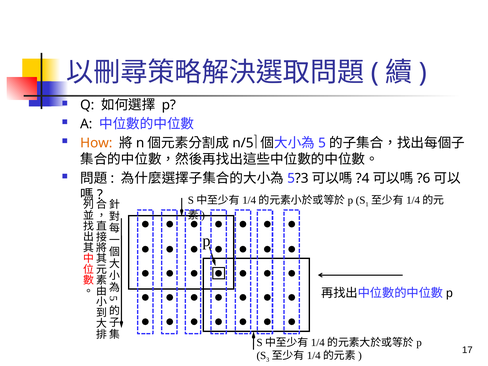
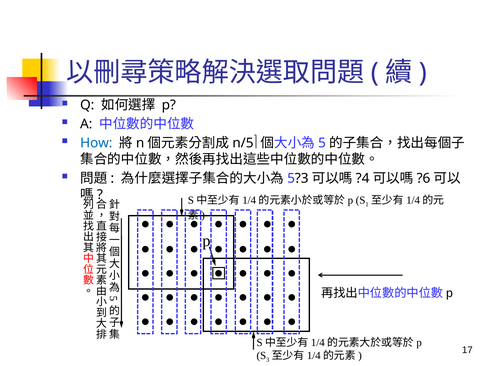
How colour: orange -> blue (96, 143)
